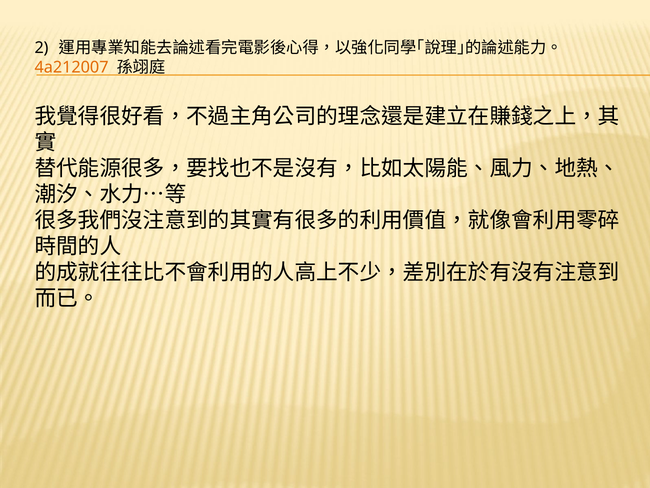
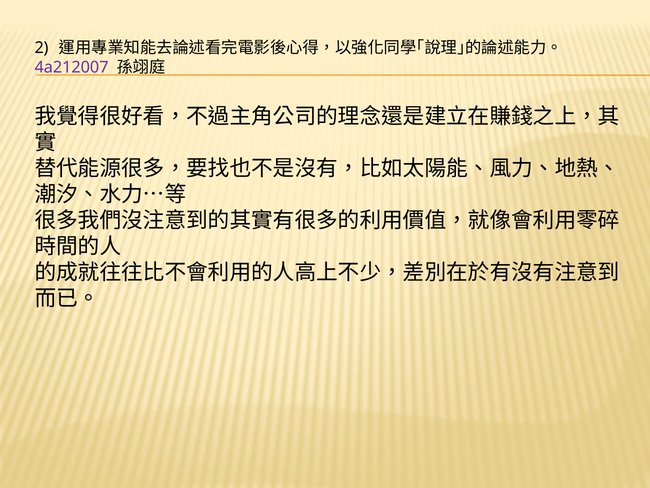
4a212007 colour: orange -> purple (72, 67)
